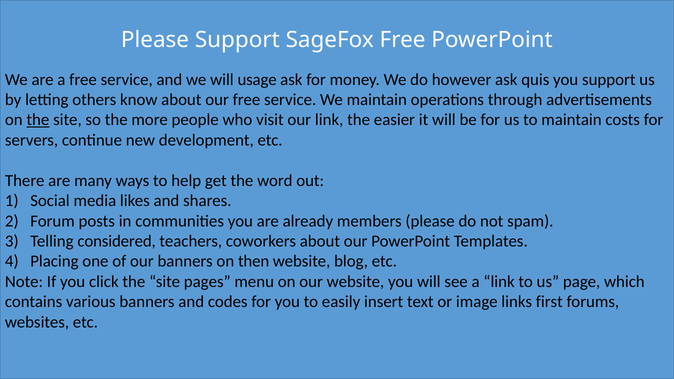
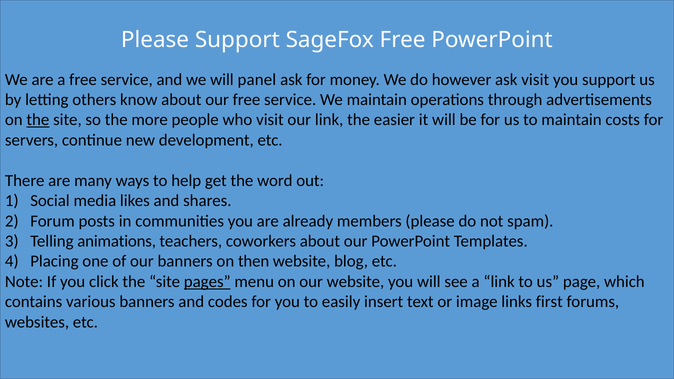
usage: usage -> panel (257, 80)
ask quis: quis -> visit (535, 80)
considered: considered -> animations (117, 241)
pages underline: none -> present (207, 282)
